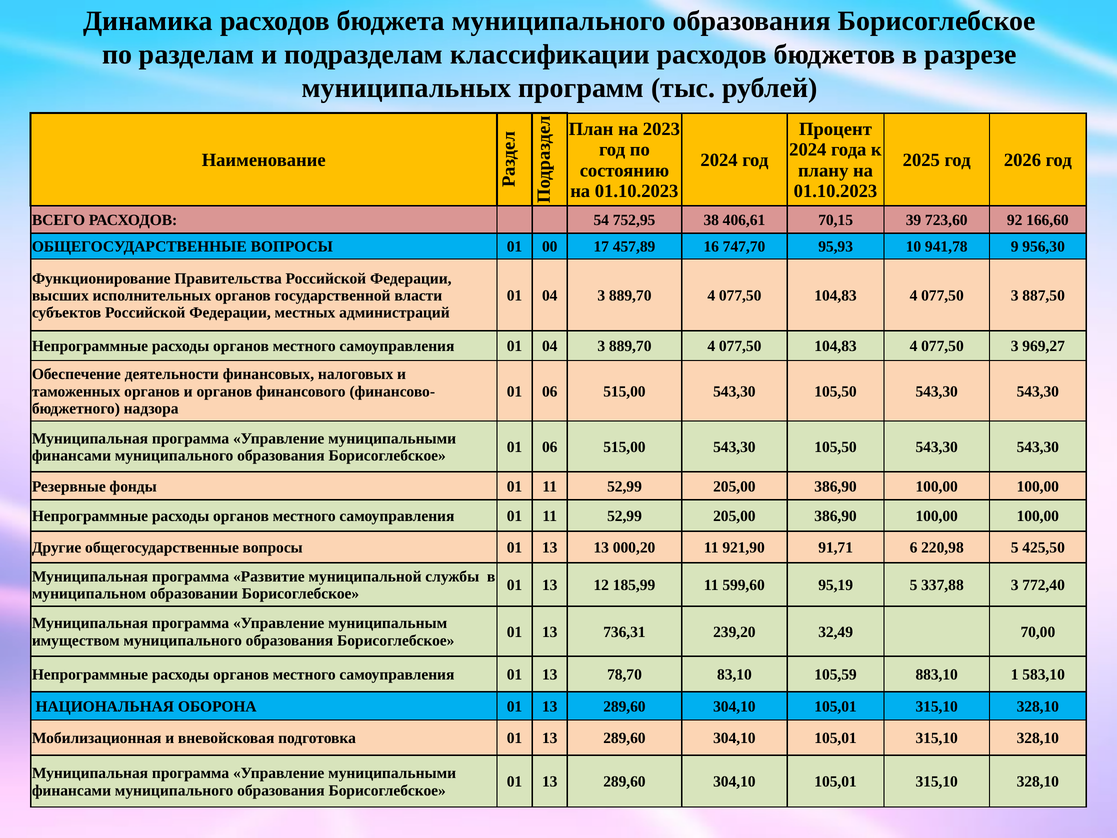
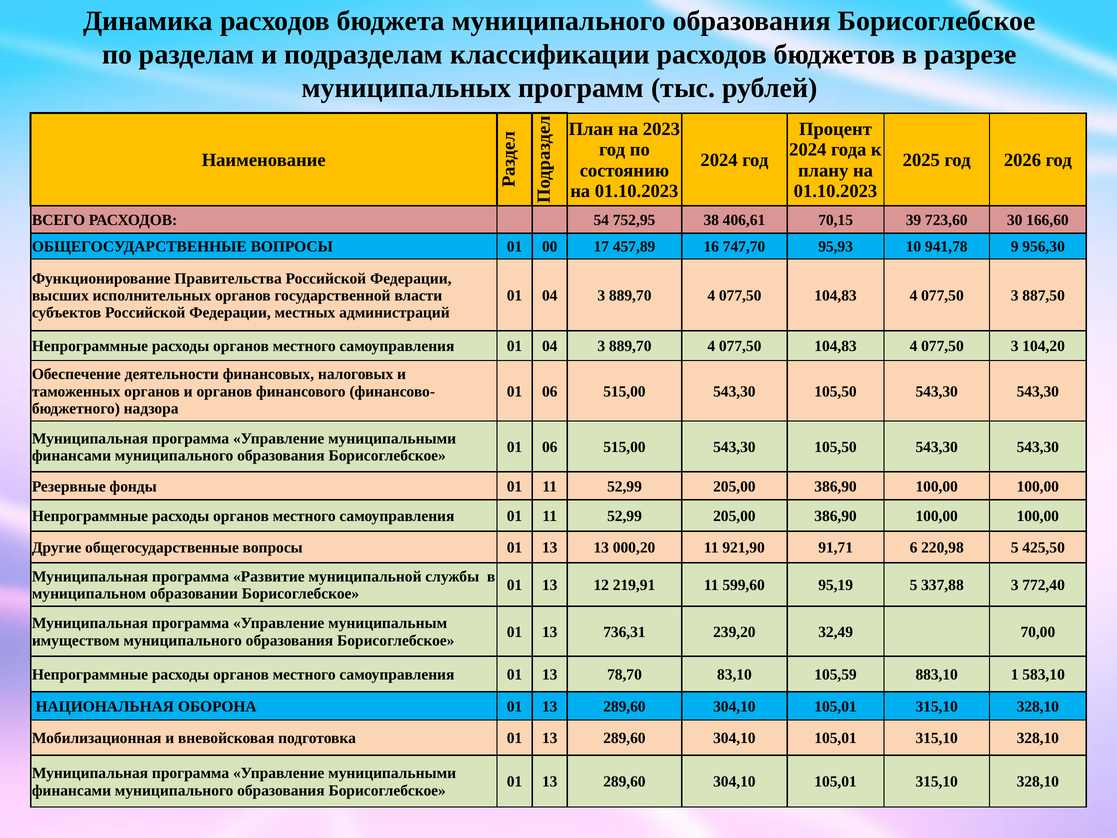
92: 92 -> 30 (1015, 220)
969,27: 969,27 -> 104,20 (1044, 346)
185,99: 185,99 -> 219,91 (634, 585)
